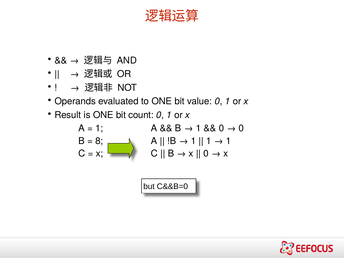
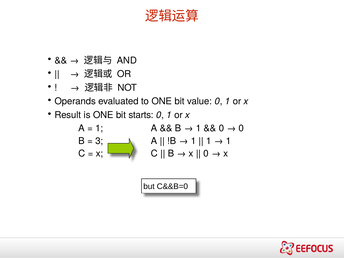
count: count -> starts (141, 115)
8: 8 -> 3 (99, 141)
